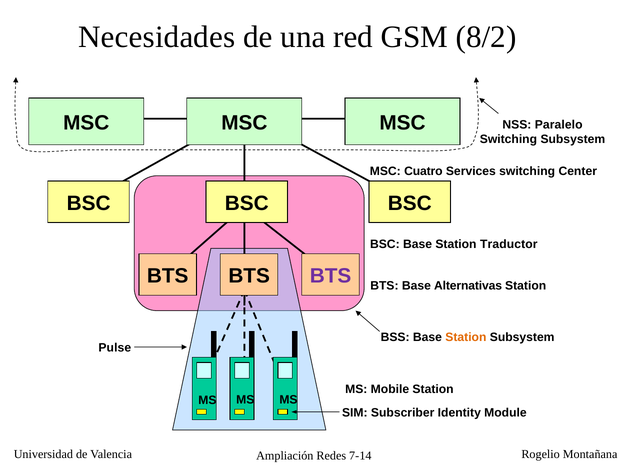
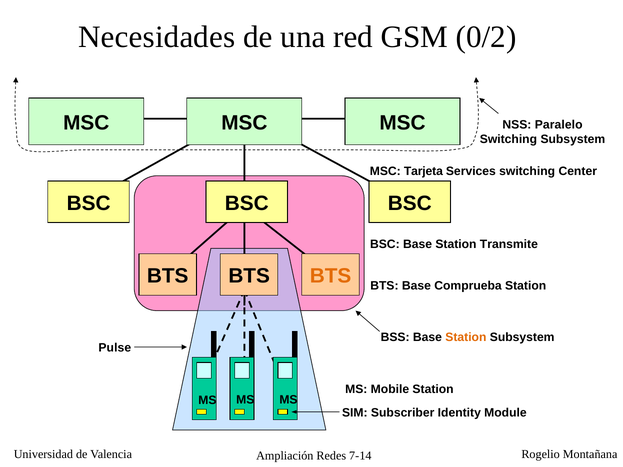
8/2: 8/2 -> 0/2 (486, 37)
Cuatro: Cuatro -> Tarjeta (423, 171)
Traductor: Traductor -> Transmite (509, 244)
BTS colour: purple -> orange (331, 276)
Alternativas: Alternativas -> Comprueba (468, 286)
